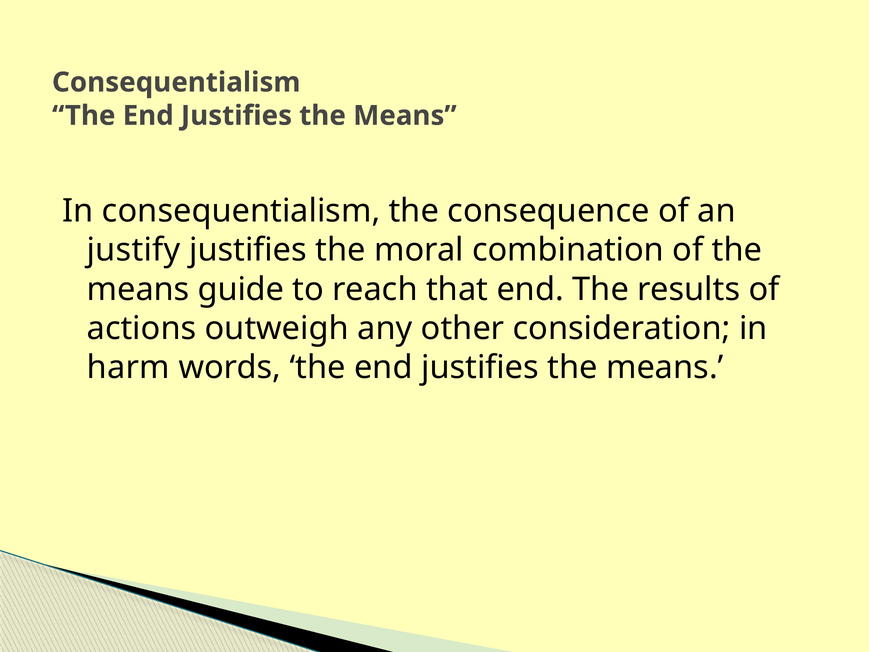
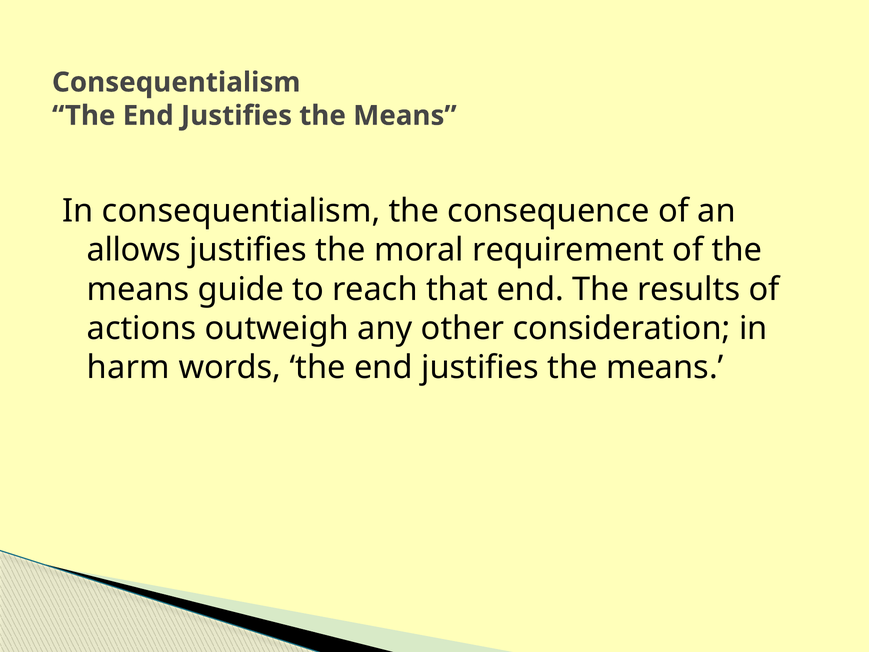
justify: justify -> allows (134, 250)
combination: combination -> requirement (568, 250)
